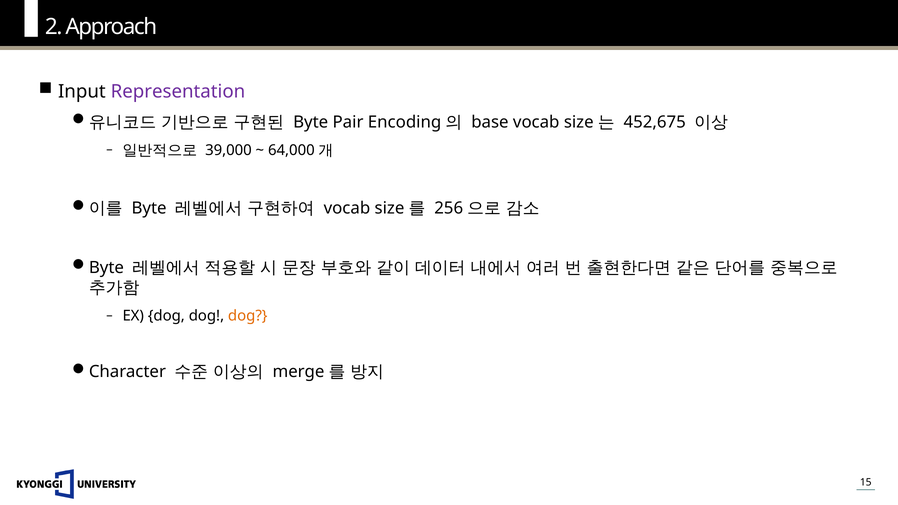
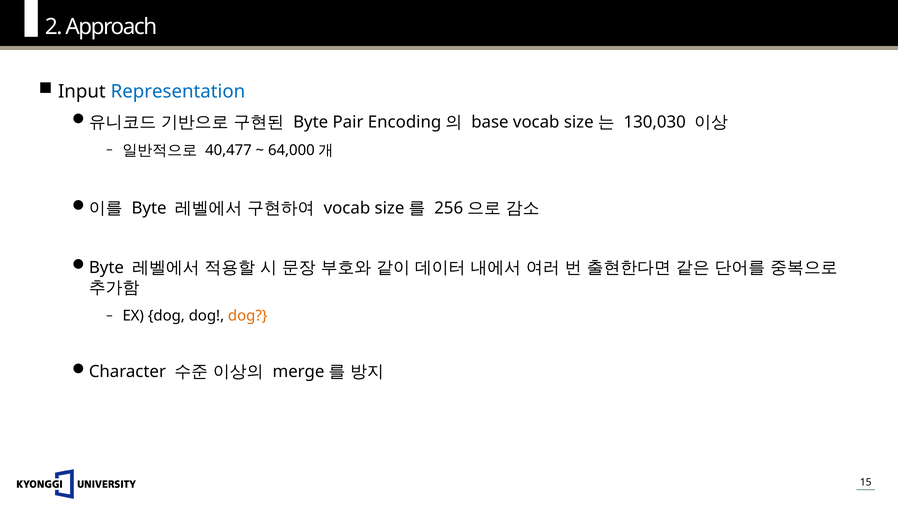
Representation colour: purple -> blue (178, 91)
452,675: 452,675 -> 130,030 (655, 122)
39,000: 39,000 -> 40,477 (228, 150)
